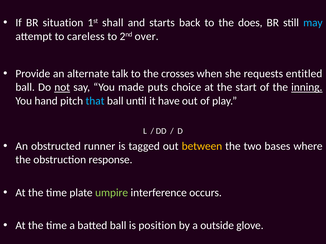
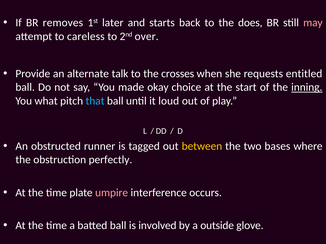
situation: situation -> removes (63, 23)
shall: shall -> later (113, 23)
may colour: light blue -> pink (313, 23)
not underline: present -> none (62, 87)
puts: puts -> okay (158, 87)
hand: hand -> what (46, 101)
have: have -> loud (169, 101)
response: response -> perfectly (110, 160)
umpire colour: light green -> pink (112, 193)
position: position -> involved (157, 226)
